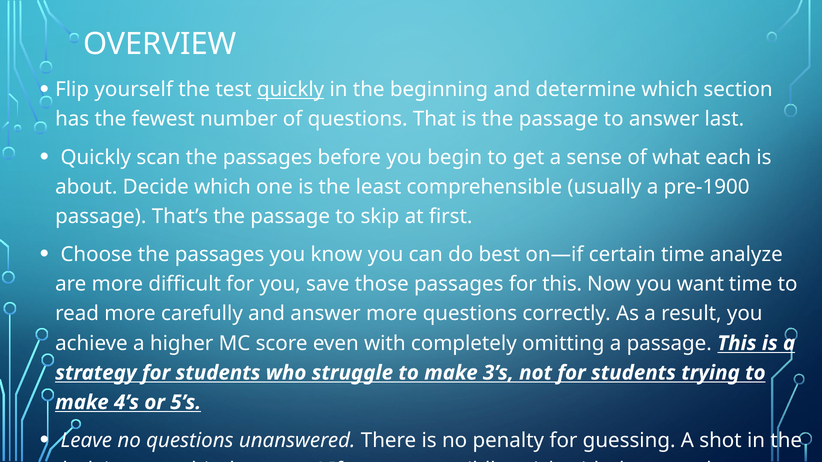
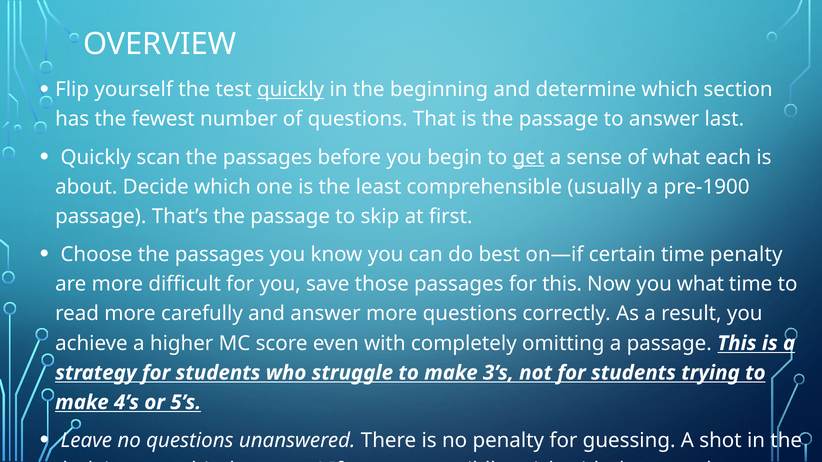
get underline: none -> present (528, 157)
time analyze: analyze -> penalty (746, 255)
you want: want -> what (700, 284)
